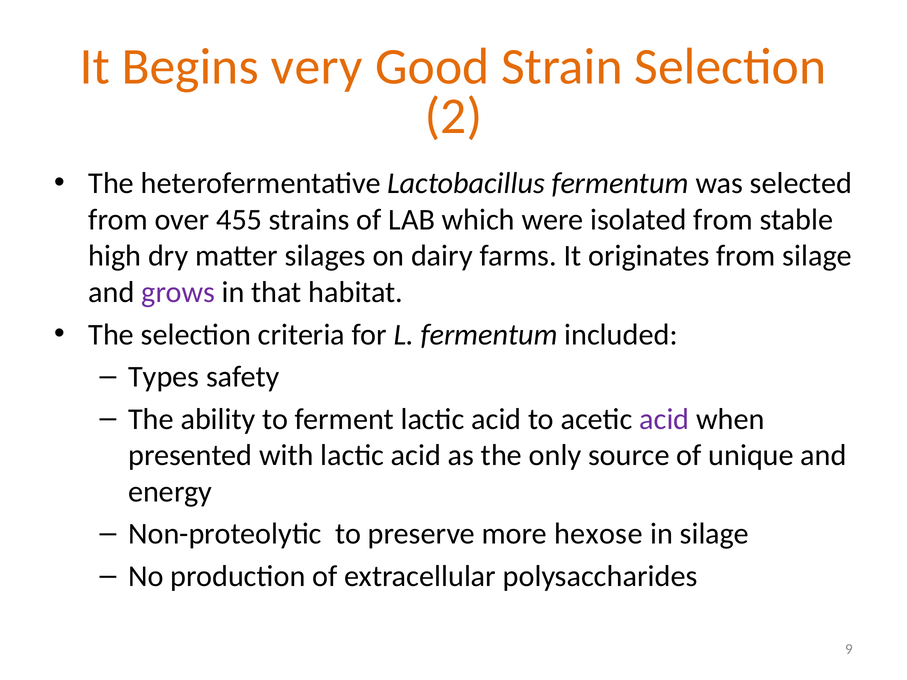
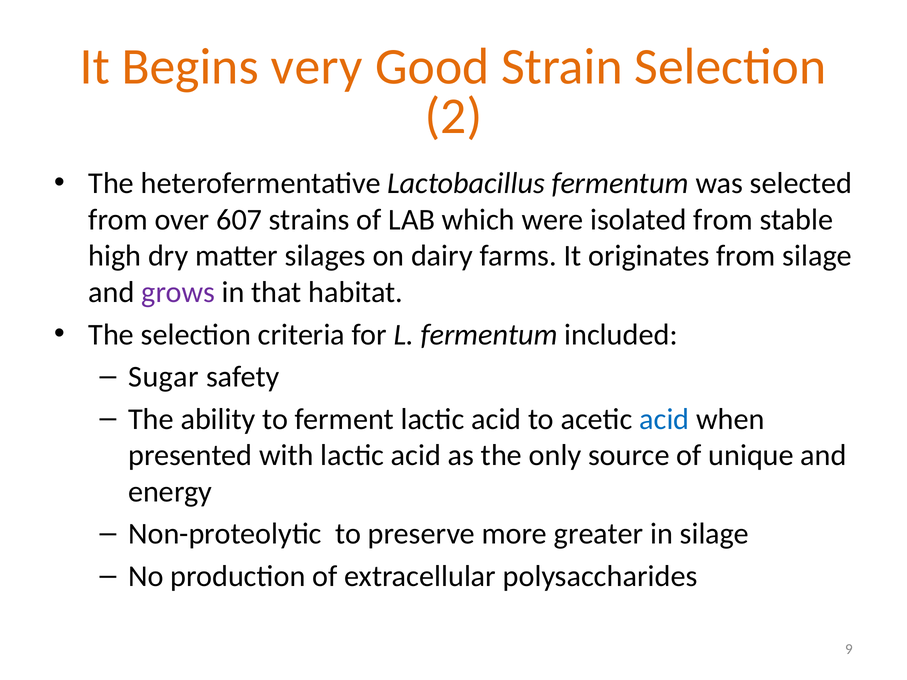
455: 455 -> 607 (239, 220)
Types: Types -> Sugar (164, 377)
acid colour: purple -> blue (664, 419)
hexose: hexose -> greater (599, 534)
